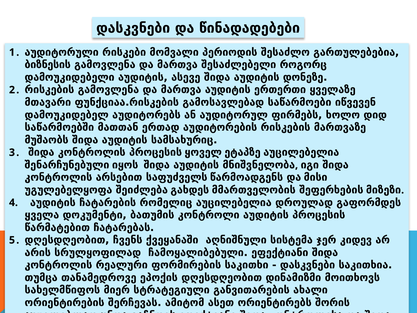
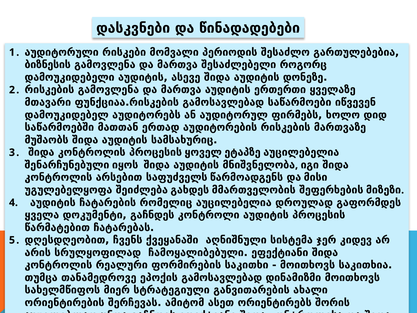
დოკუმენტი ბათუმის: ბათუმის -> გაჩნდეს (152, 215)
დასკვნები: დასკვნები -> მოითხოვს (308, 265)
ეპოქის დღესდღეობით: დღესდღეობით -> გამოსავლებად (222, 277)
